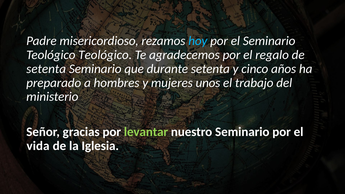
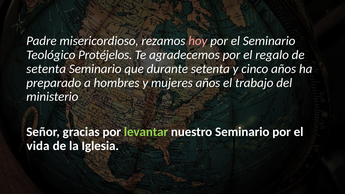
hoy colour: light blue -> pink (198, 41)
Teológico Teológico: Teológico -> Protéjelos (105, 55)
mujeres unos: unos -> años (208, 83)
